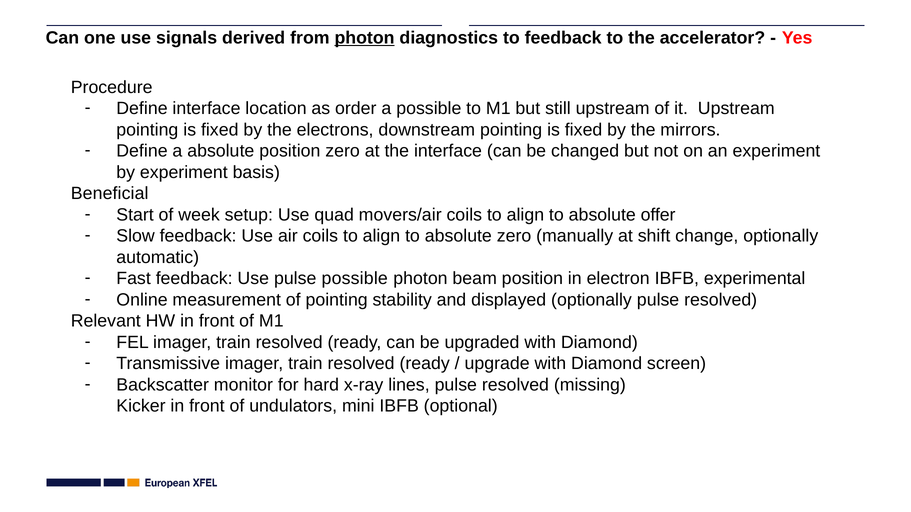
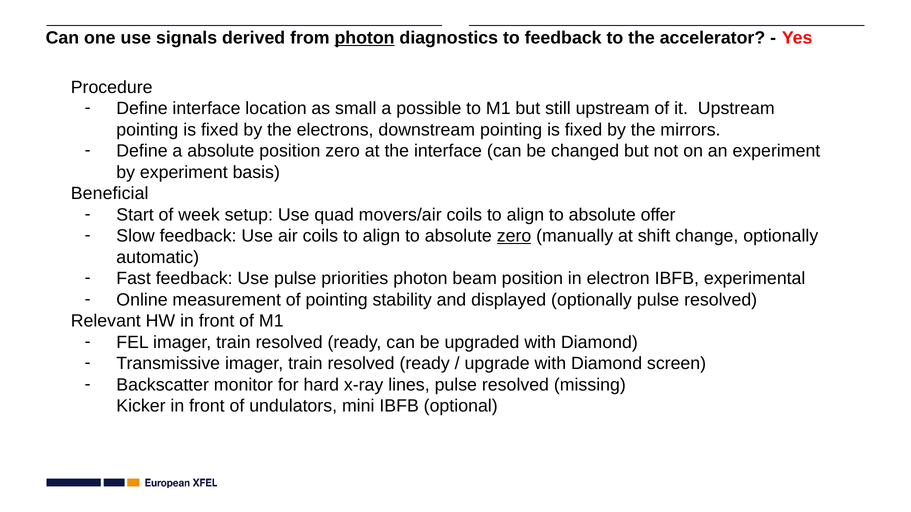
order: order -> small (356, 109)
zero underline: none -> present (514, 236)
pulse possible: possible -> priorities (355, 279)
